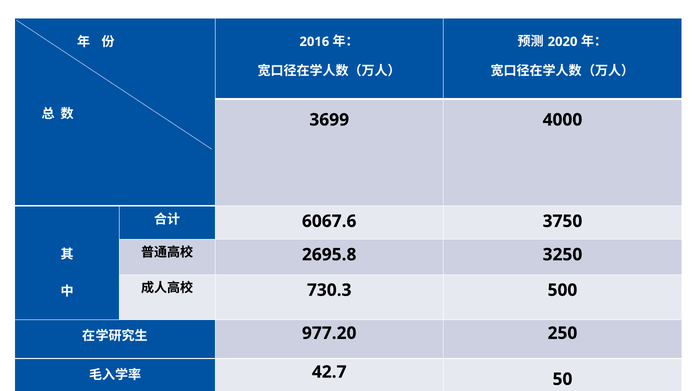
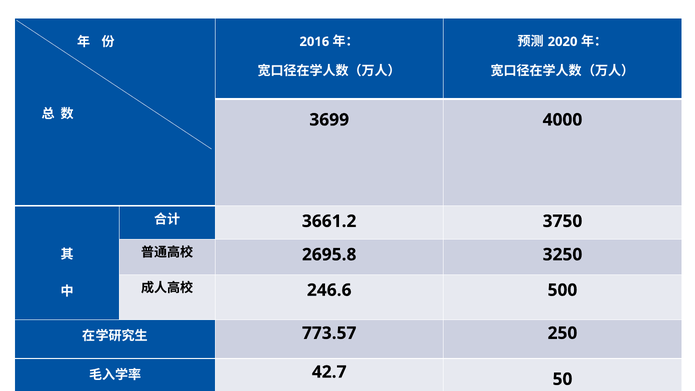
6067.6: 6067.6 -> 3661.2 (329, 221)
730.3: 730.3 -> 246.6 (329, 290)
977.20: 977.20 -> 773.57 (329, 333)
